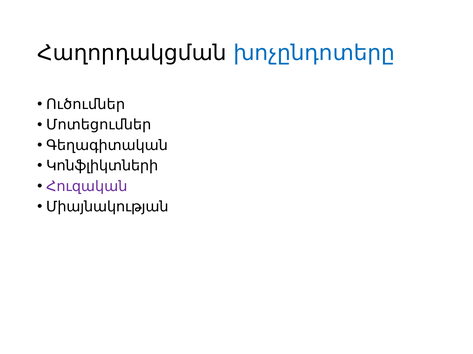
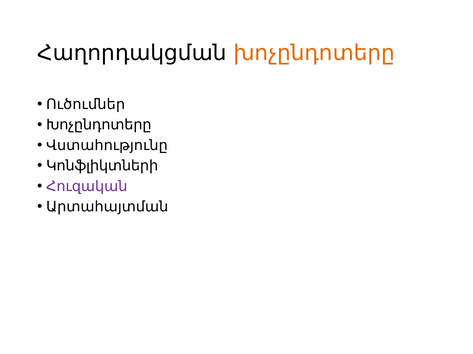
խոչընդոտերը colour: blue -> orange (314, 53)
Մոտեցումներ: Մոտեցումներ -> Խոչընդոտերը (99, 125)
Գեղագիտական: Գեղագիտական -> Վստահությունը (107, 146)
Միայնակության: Միայնակության -> Արտահայտման (107, 207)
